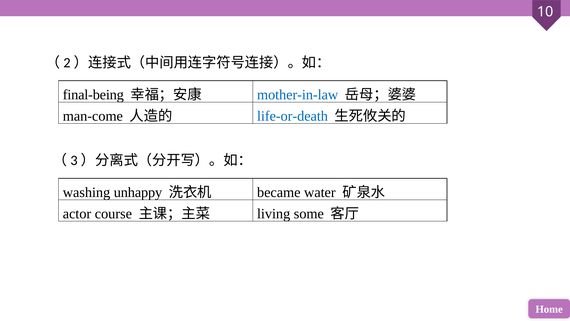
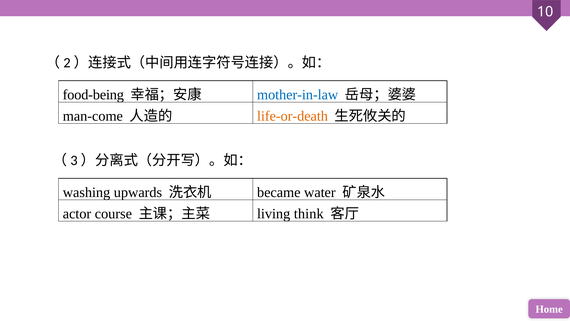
final-being: final-being -> food-being (93, 95)
life-or-death colour: blue -> orange (292, 116)
unhappy: unhappy -> upwards (138, 192)
some: some -> think (309, 214)
